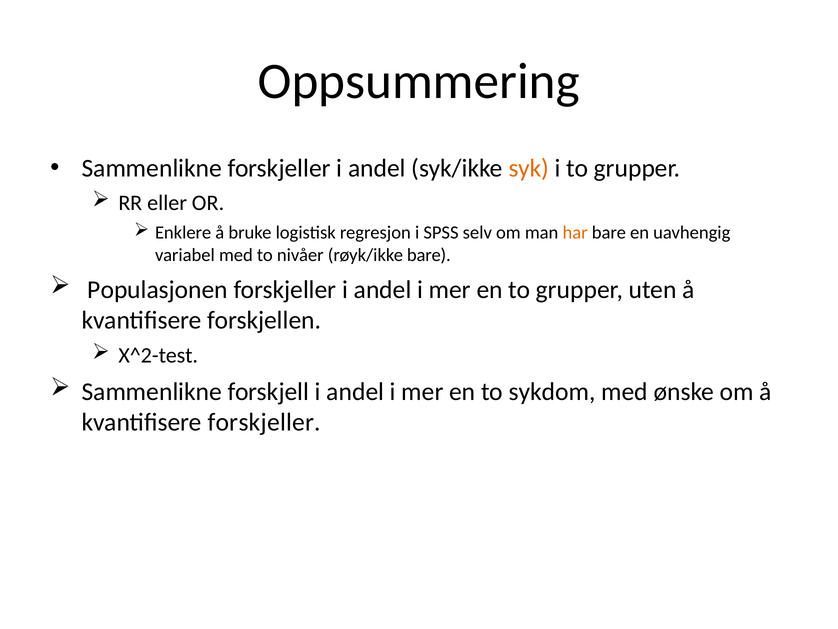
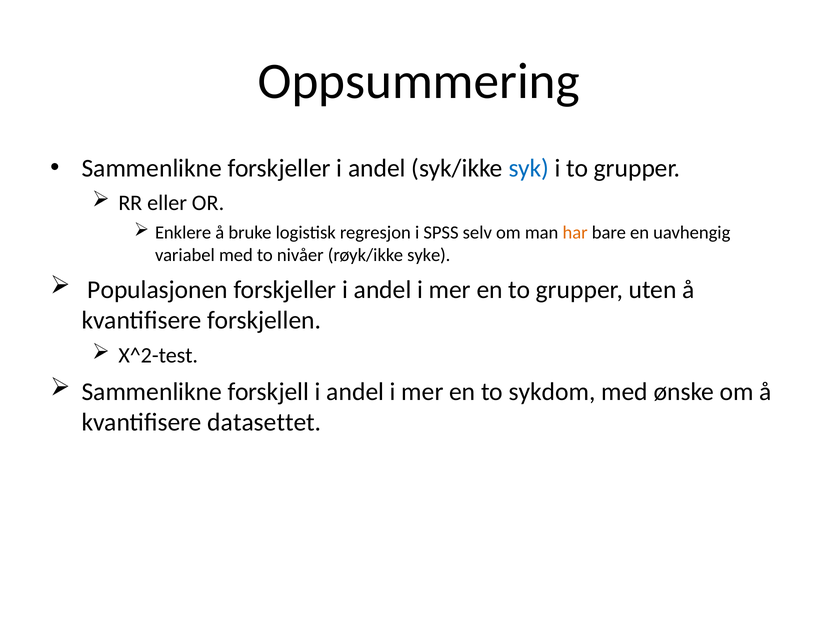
syk colour: orange -> blue (529, 168)
røyk/ikke bare: bare -> syke (429, 255)
kvantifisere forskjeller: forskjeller -> datasettet (264, 422)
